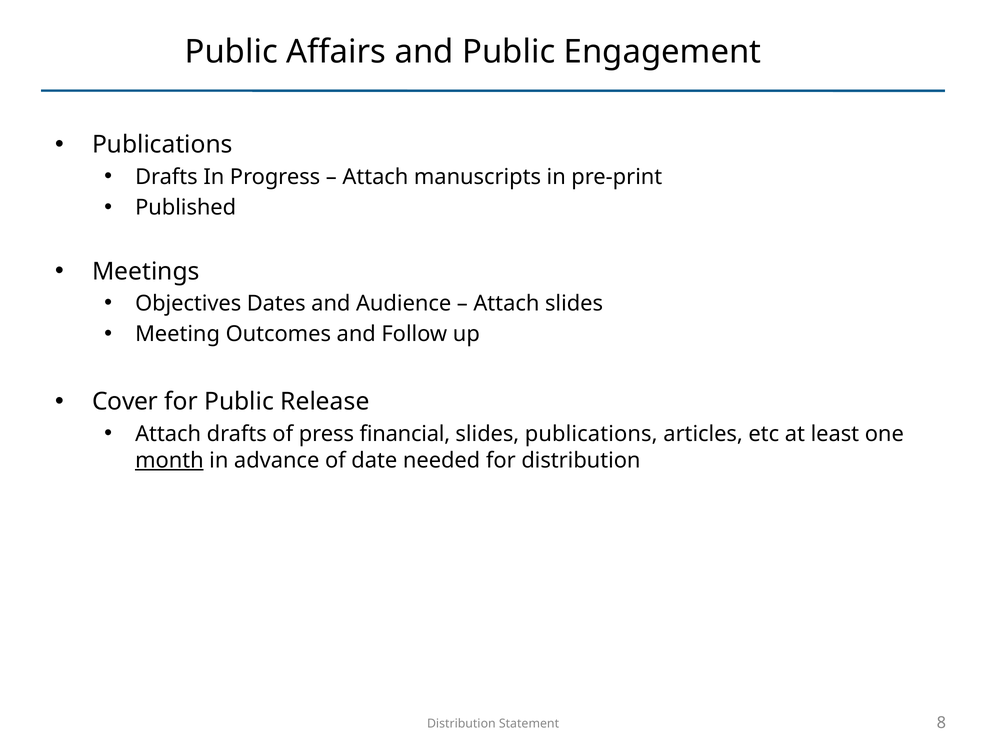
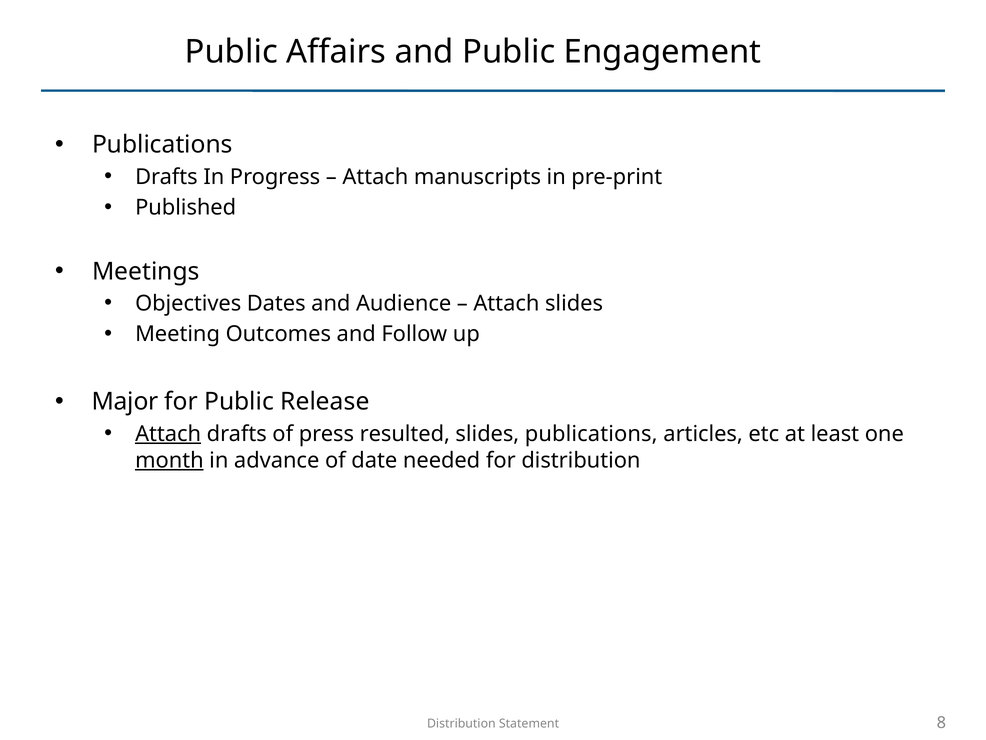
Cover: Cover -> Major (125, 402)
Attach underline: none -> present (168, 434)
financial: financial -> resulted (405, 434)
